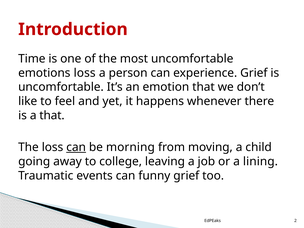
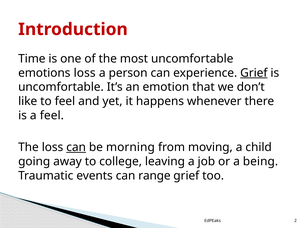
Grief underline: none -> present (254, 73)
a that: that -> feel (52, 115)
lining: lining -> being (260, 161)
funny: funny -> range (154, 176)
